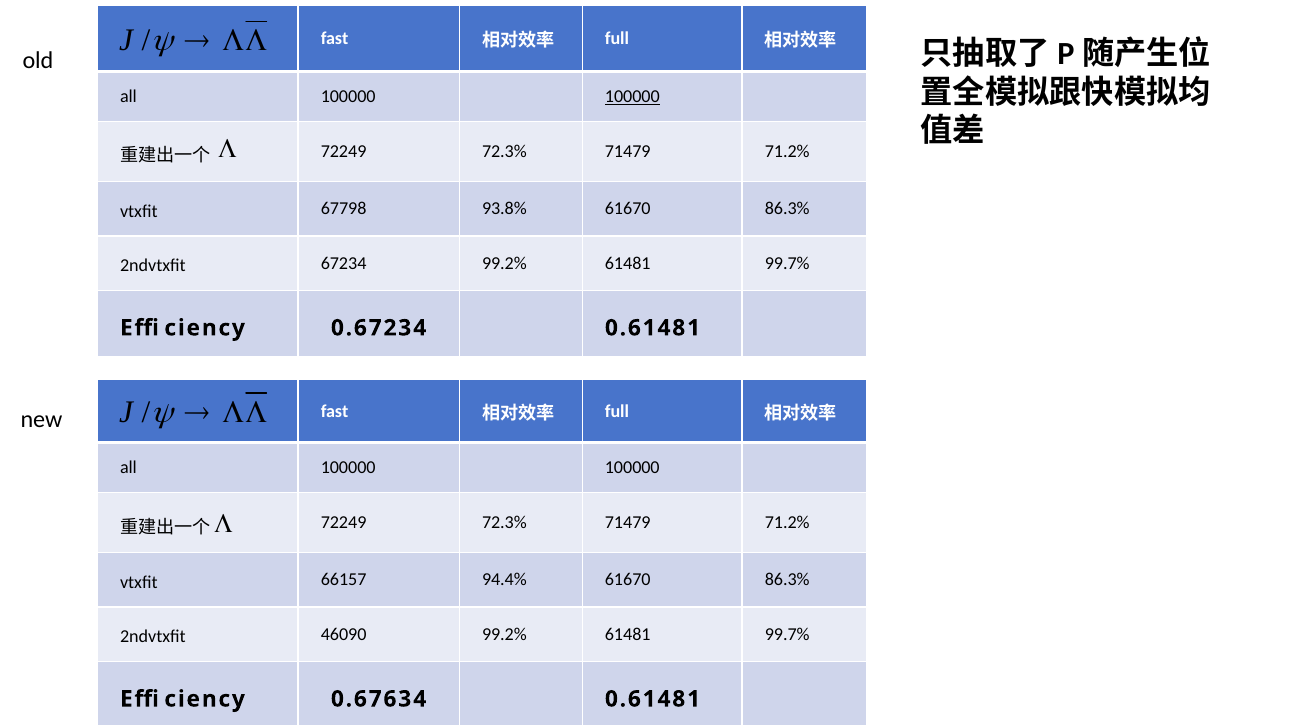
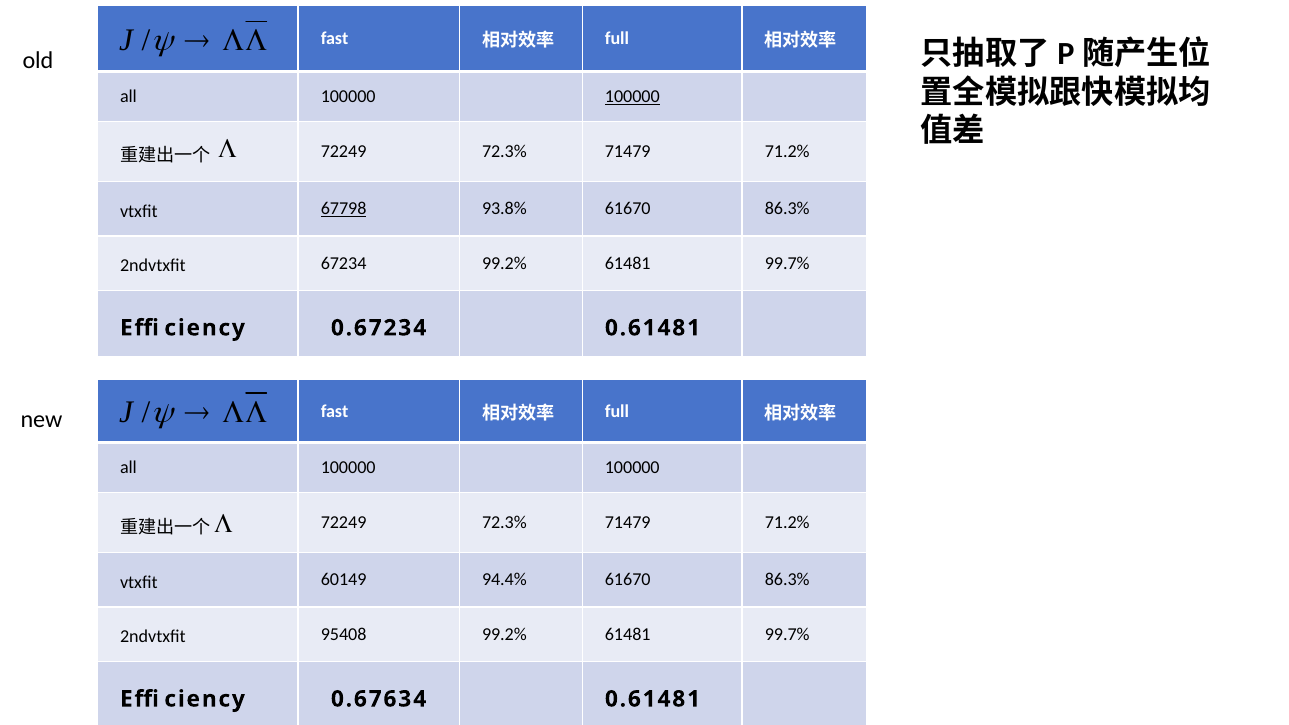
67798 underline: none -> present (344, 209)
66157: 66157 -> 60149 (344, 580)
46090: 46090 -> 95408 (344, 635)
